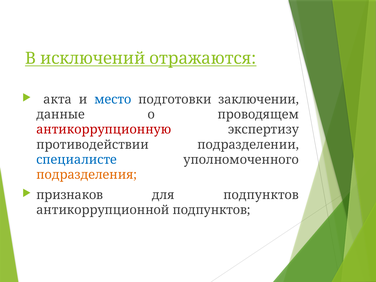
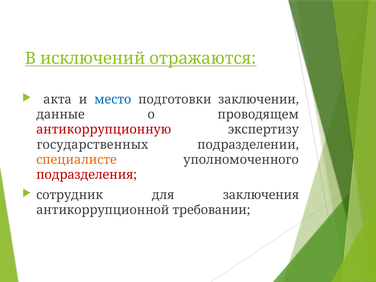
противодействии: противодействии -> государственных (93, 145)
специалисте colour: blue -> orange (77, 160)
подразделения colour: orange -> red (87, 175)
признаков: признаков -> сотрудник (70, 195)
для подпунктов: подпунктов -> заключения (261, 195)
антикоррупционной подпунктов: подпунктов -> требовании (212, 210)
